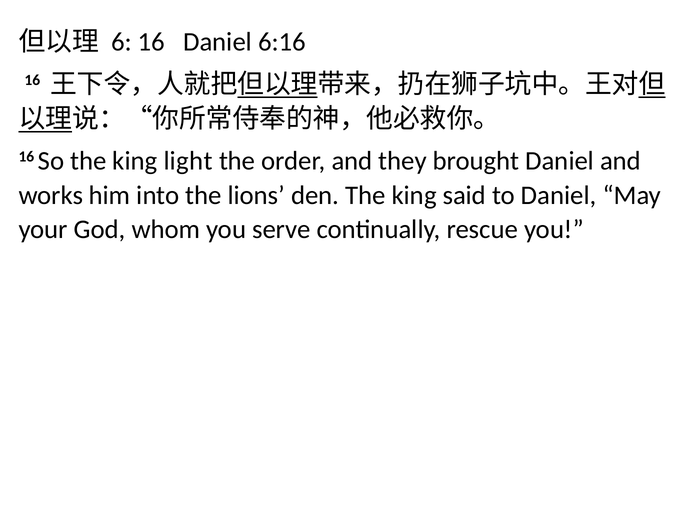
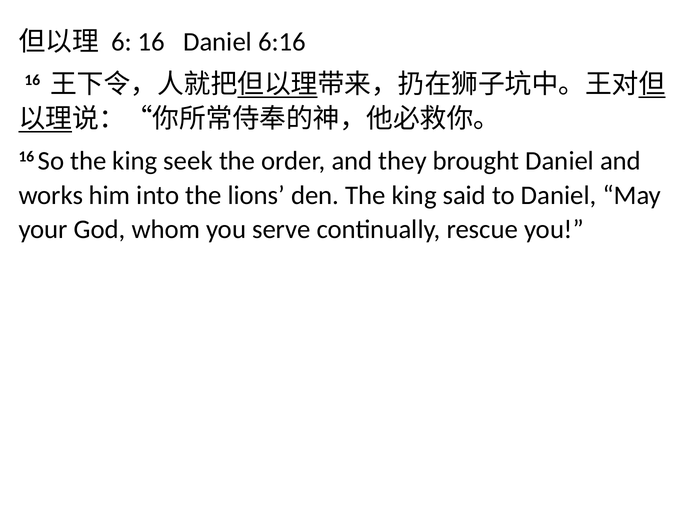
light: light -> seek (188, 161)
